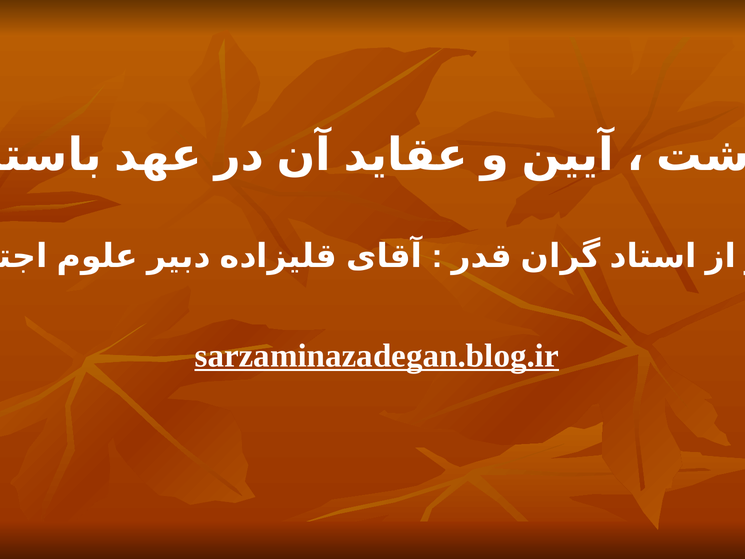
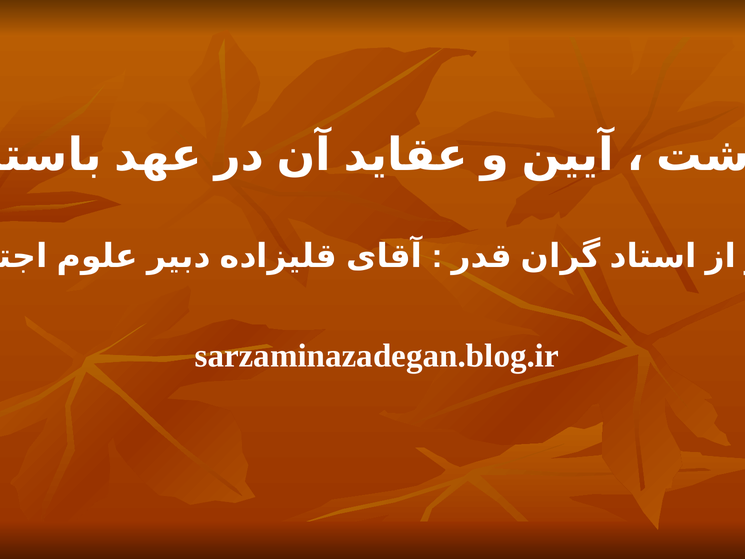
sarzaminazadegan.blog.ir underline: present -> none (377, 356)
